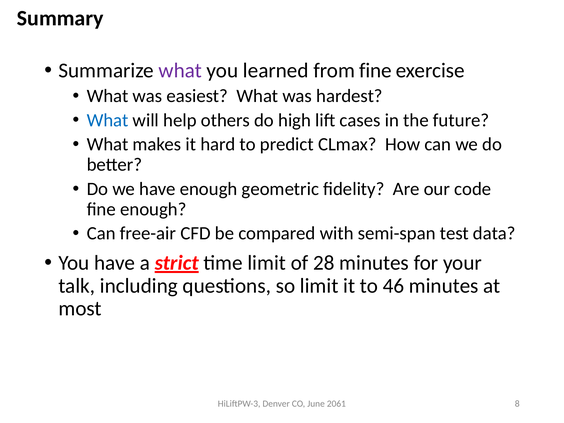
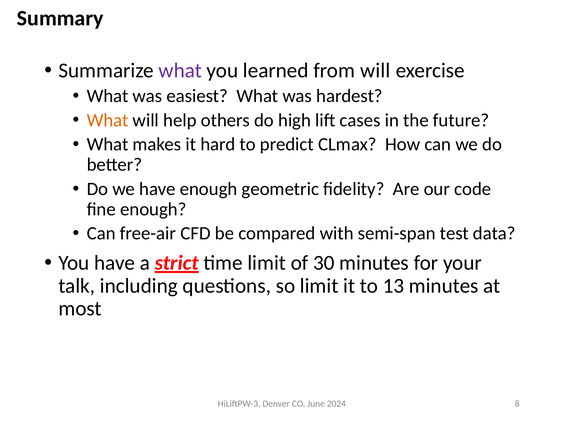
from fine: fine -> will (375, 71)
What colour: blue -> orange (108, 120)
28: 28 -> 30 (324, 263)
46: 46 -> 13 (393, 286)
2061: 2061 -> 2024 (336, 404)
